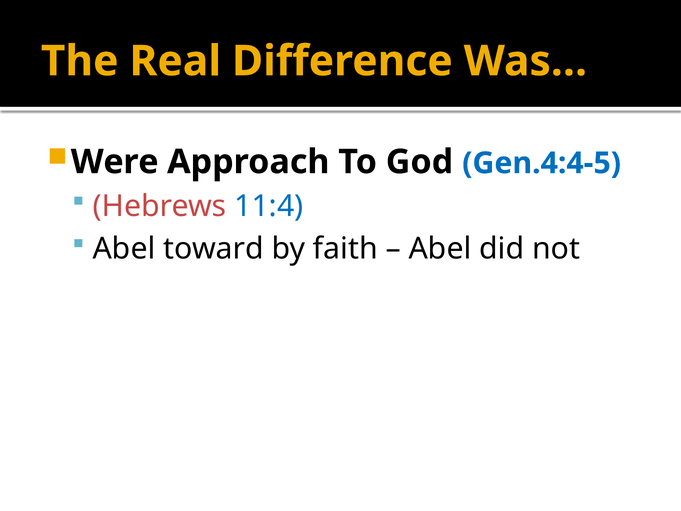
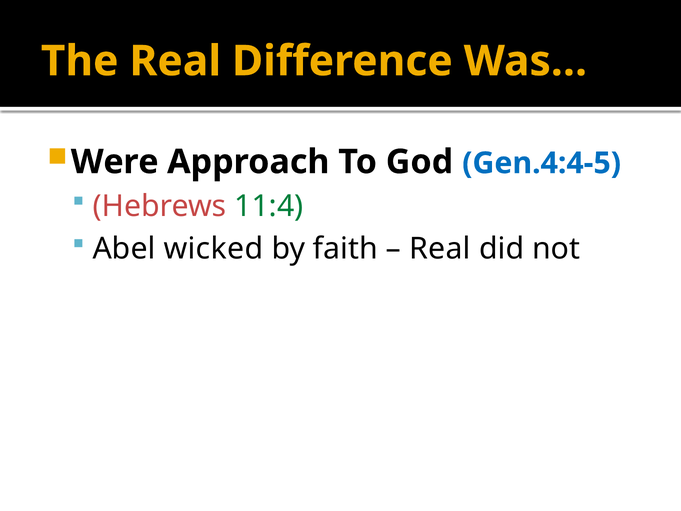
11:4 colour: blue -> green (269, 206)
toward: toward -> wicked (213, 249)
Abel: Abel -> Real (440, 249)
